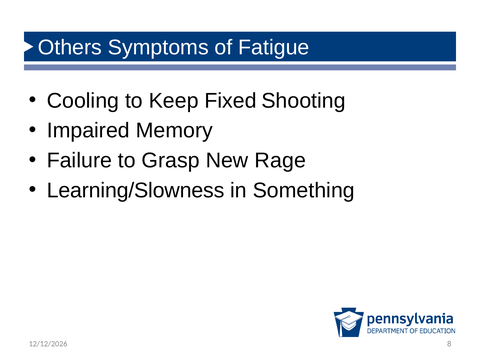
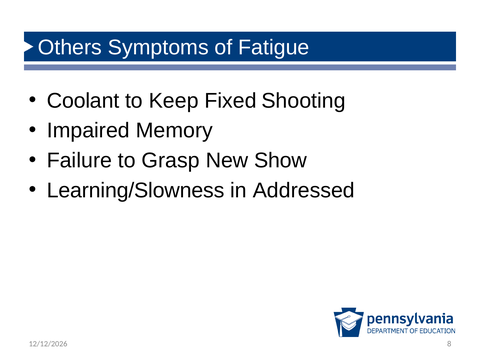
Cooling: Cooling -> Coolant (83, 101)
Rage: Rage -> Show (280, 160)
Something: Something -> Addressed (304, 190)
